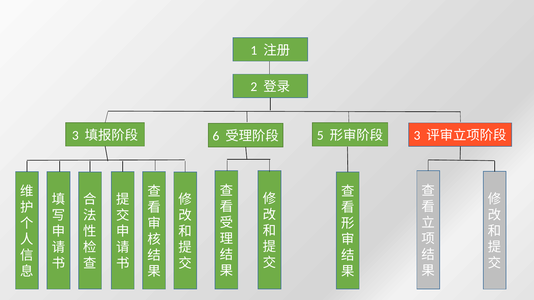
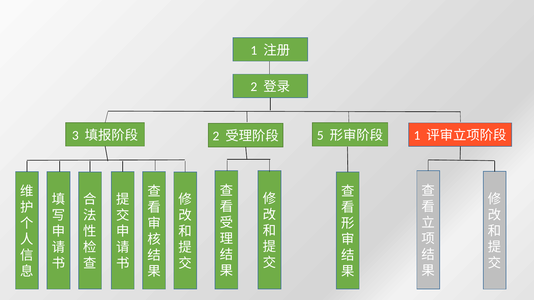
6: 6 -> 2 (216, 136)
3: 3 -> 1 (417, 136)
